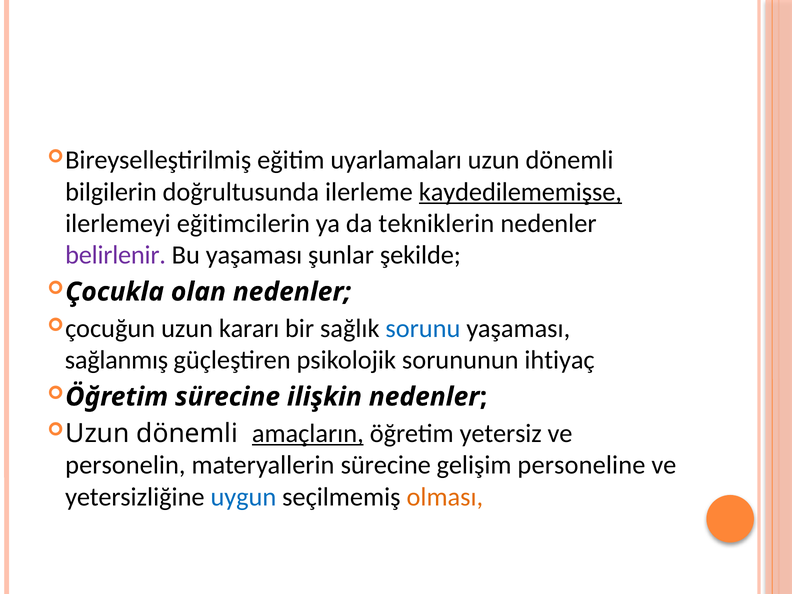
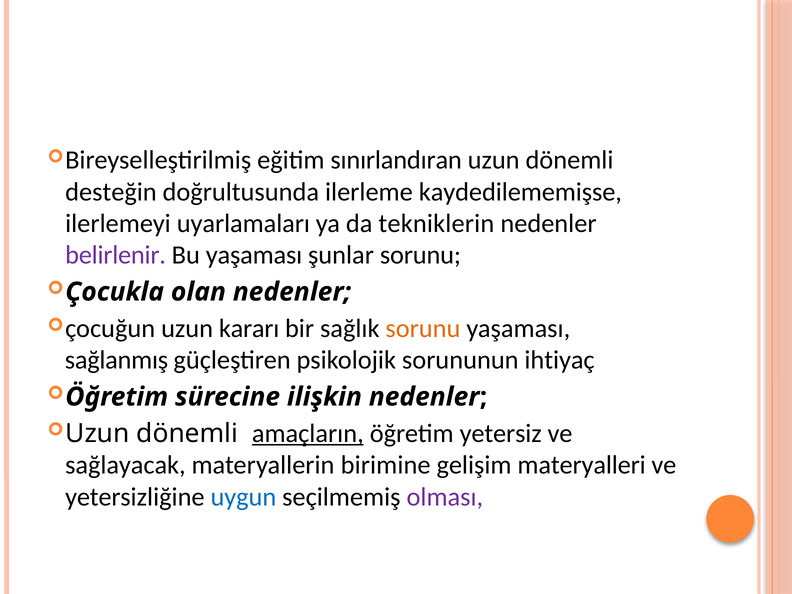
uyarlamaları: uyarlamaları -> sınırlandıran (396, 160)
bilgilerin: bilgilerin -> desteğin (111, 192)
kaydedilememişse underline: present -> none (520, 192)
eğitimcilerin: eğitimcilerin -> uyarlamaları (243, 224)
şunlar şekilde: şekilde -> sorunu (420, 255)
sorunu colour: blue -> orange (423, 329)
personelin: personelin -> sağlayacak (125, 465)
materyallerin sürecine: sürecine -> birimine (386, 465)
personeline: personeline -> materyalleri (582, 465)
olması colour: orange -> purple (445, 497)
